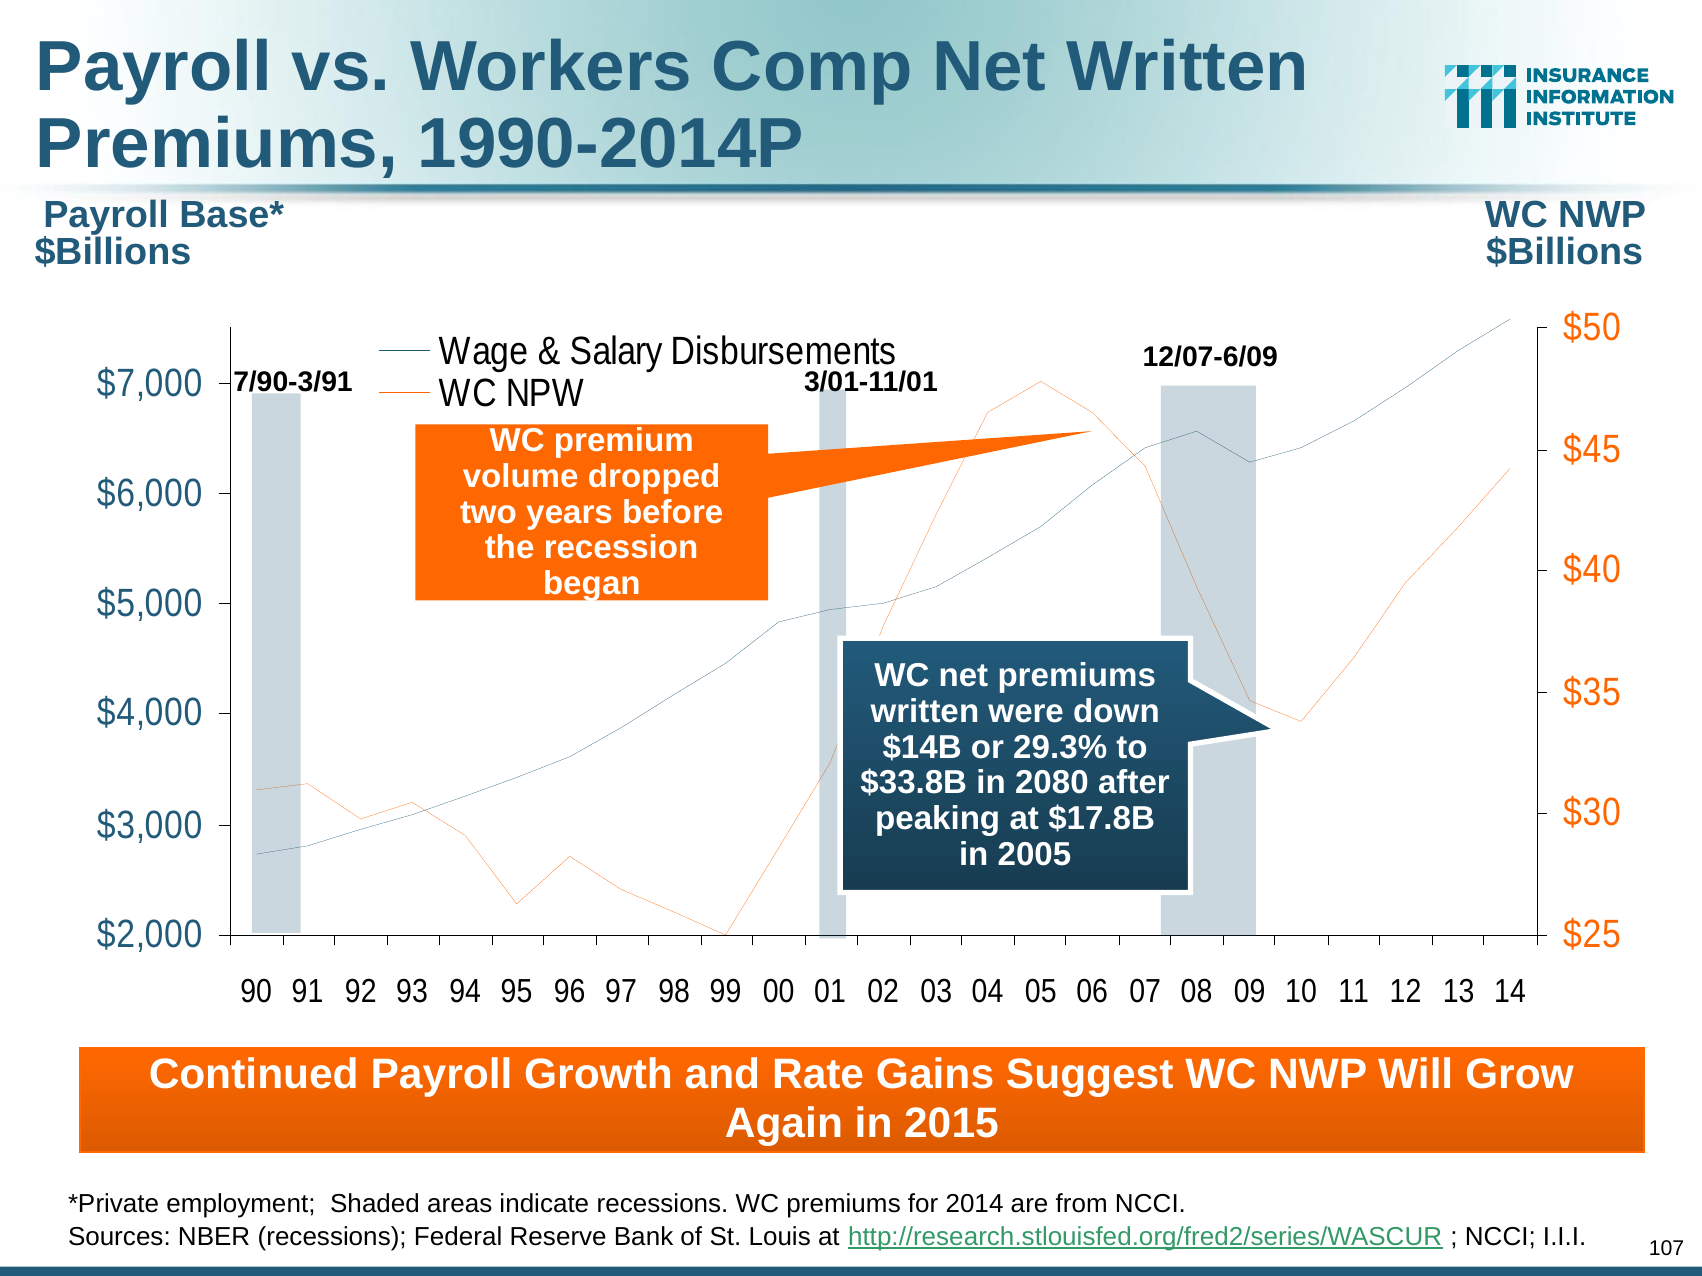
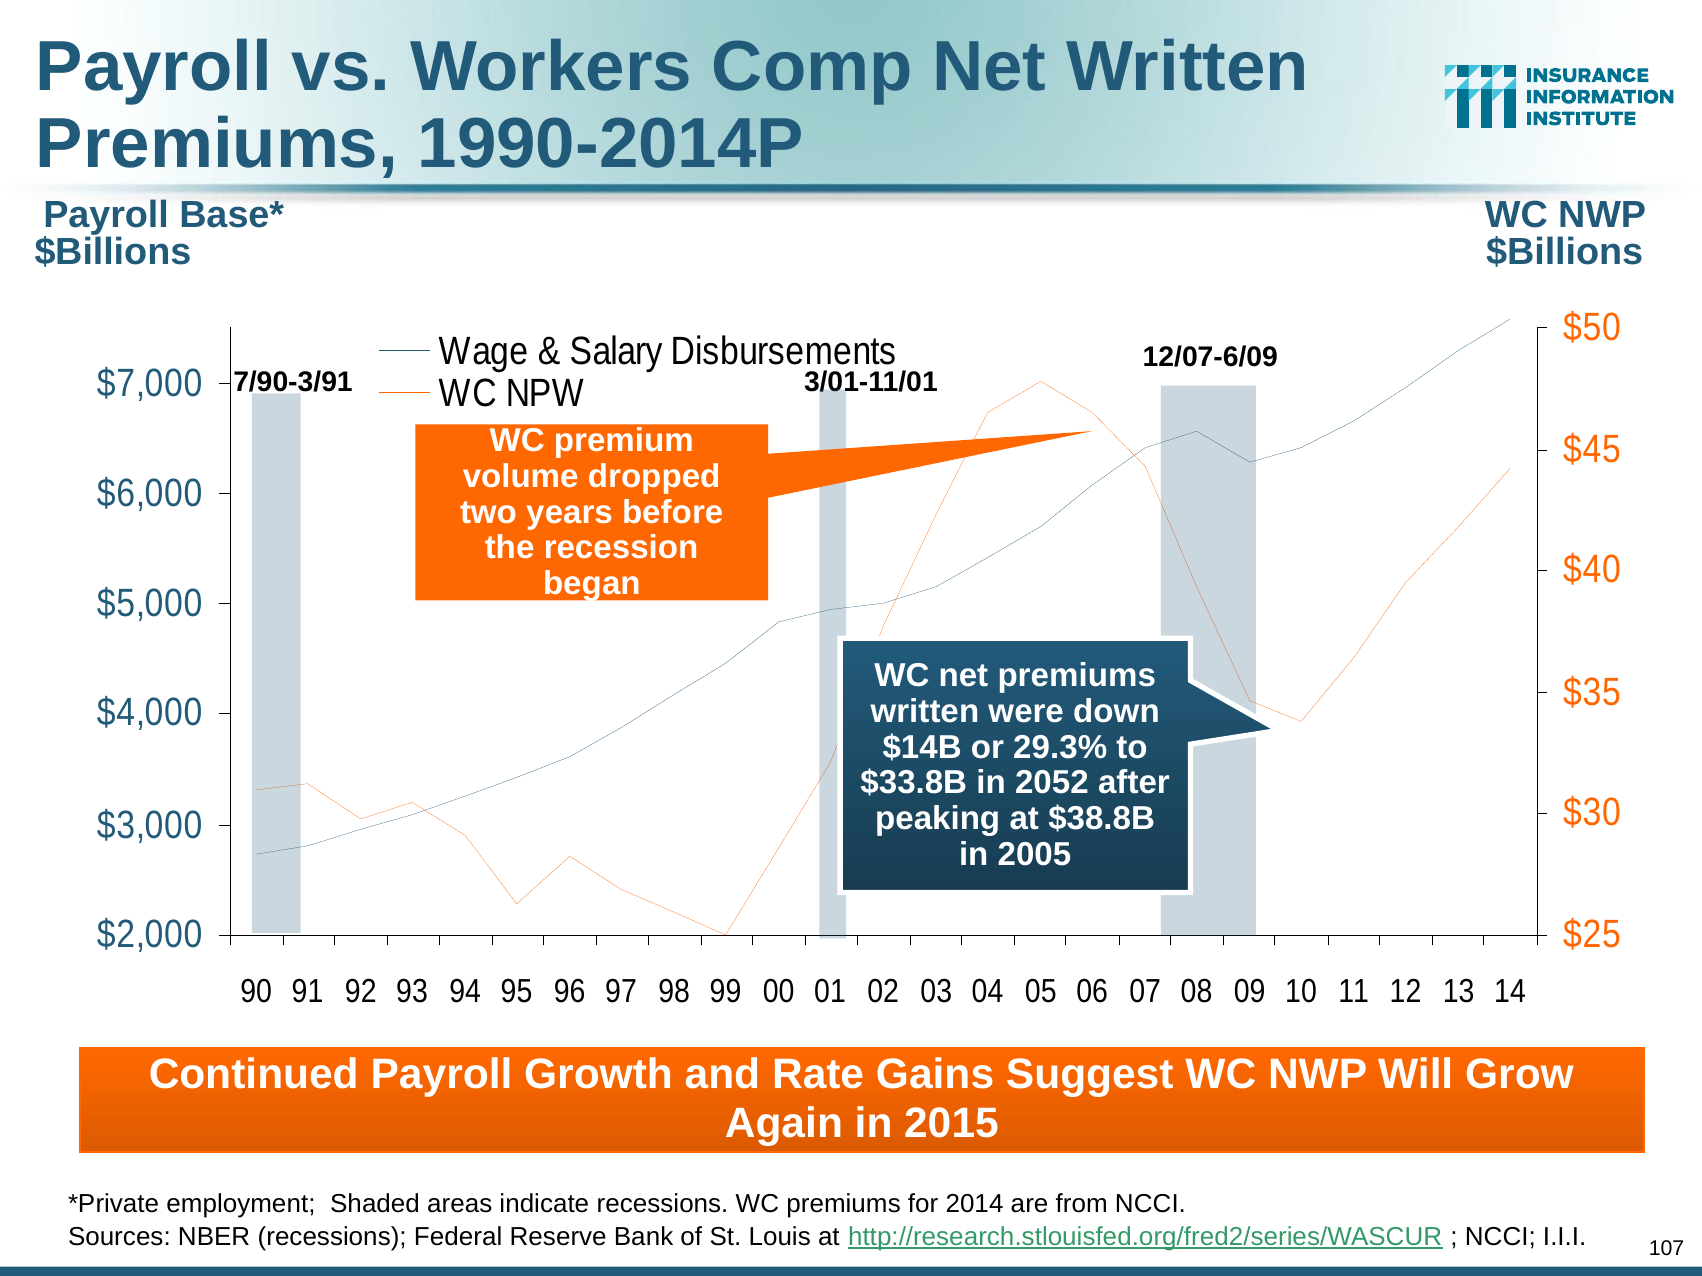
2080: 2080 -> 2052 (1052, 783)
$17.8B: $17.8B -> $38.8B (1102, 819)
